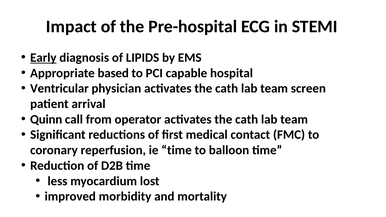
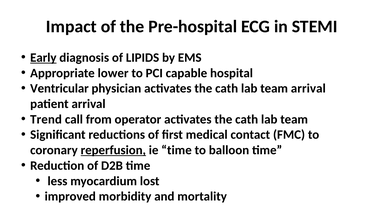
based: based -> lower (113, 73)
team screen: screen -> arrival (308, 88)
Quinn: Quinn -> Trend (46, 119)
reperfusion underline: none -> present (113, 150)
